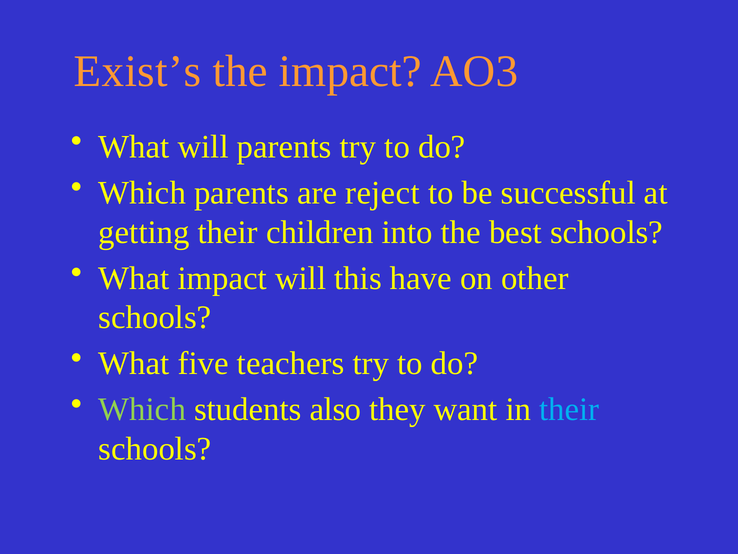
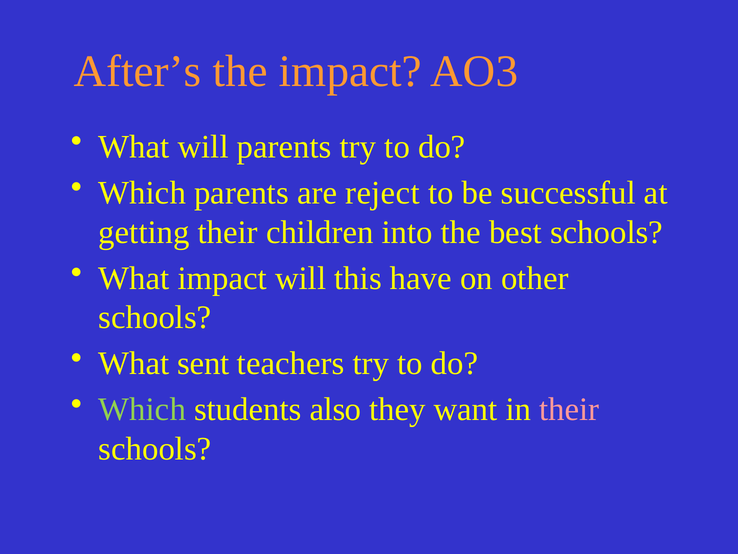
Exist’s: Exist’s -> After’s (138, 71)
five: five -> sent (203, 363)
their colour: light blue -> pink (569, 409)
